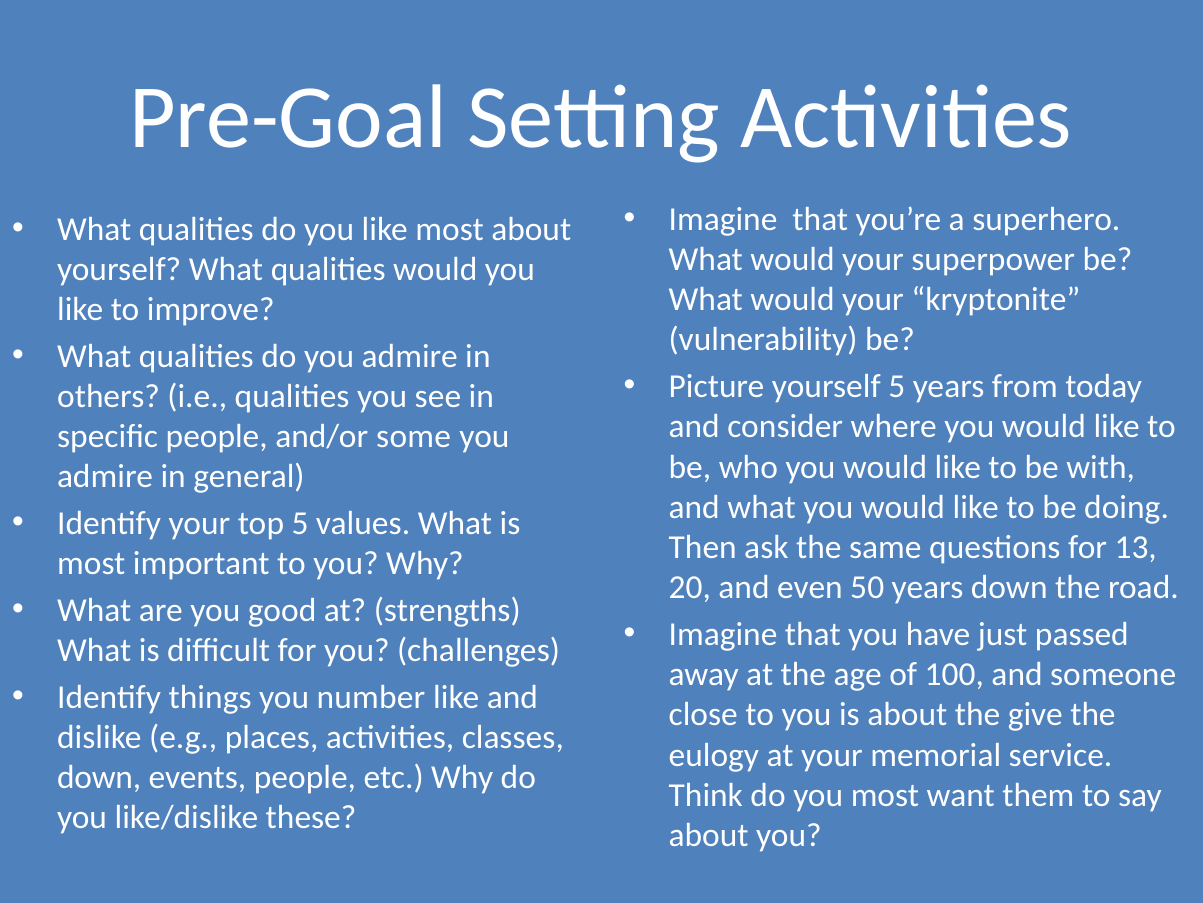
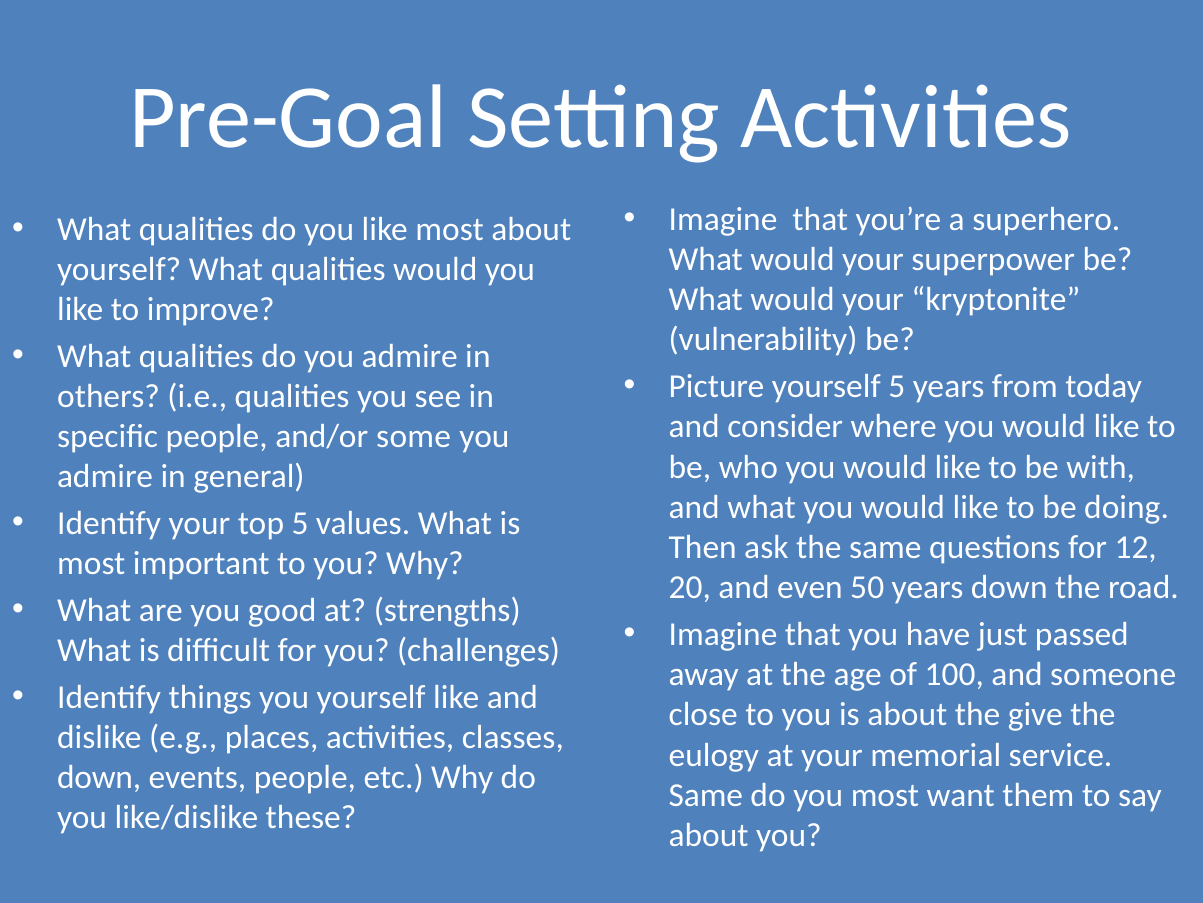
13: 13 -> 12 (1136, 547)
you number: number -> yourself (371, 697)
Think: Think -> Same (706, 795)
